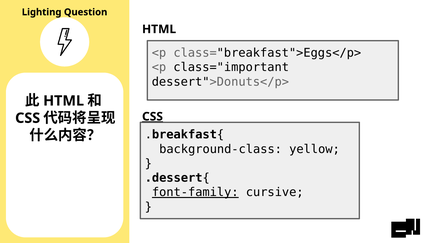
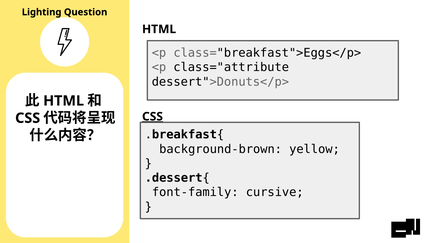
class="important: class="important -> class="attribute (231, 67)
background-class: background-class -> background-brown (221, 149)
font-family underline: present -> none (195, 192)
